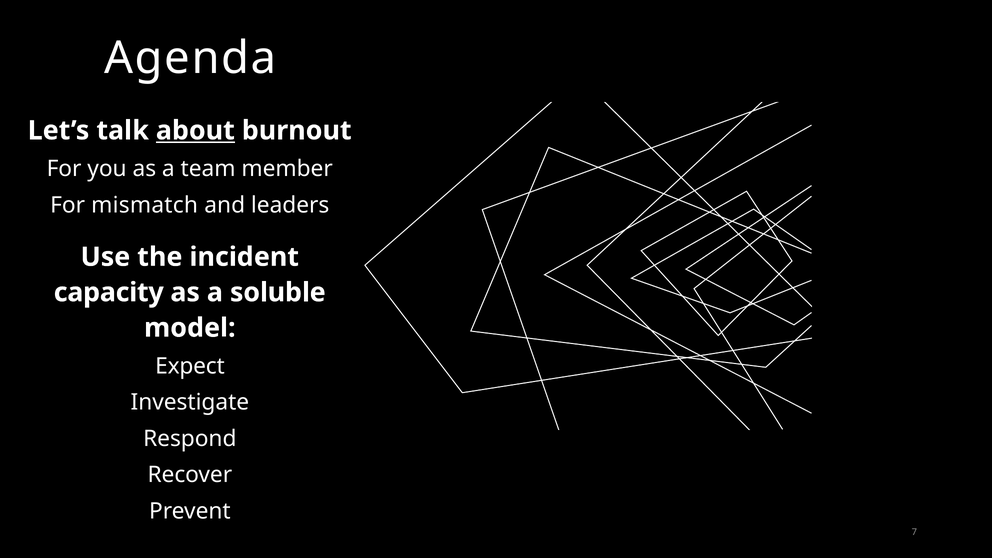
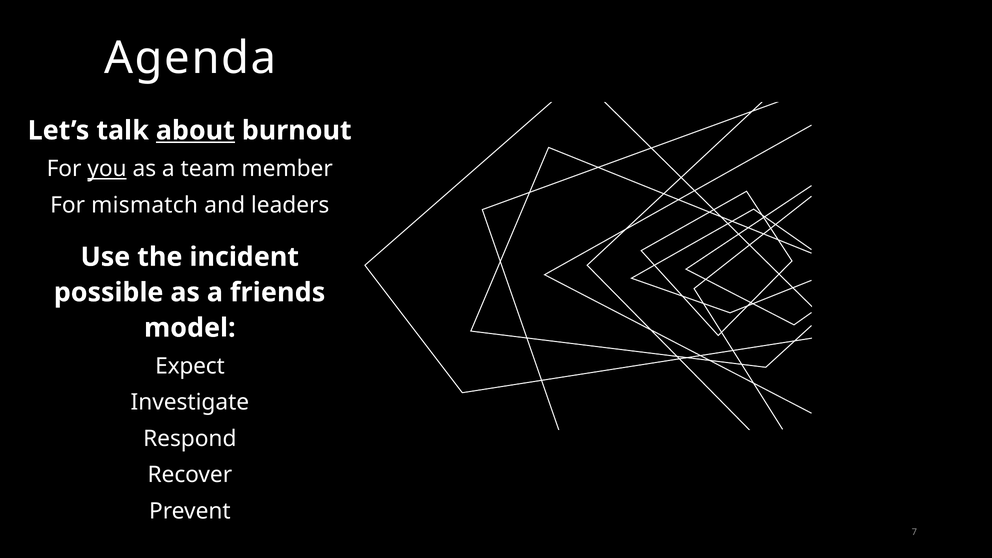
you underline: none -> present (107, 169)
capacity: capacity -> possible (109, 292)
soluble: soluble -> friends (278, 292)
